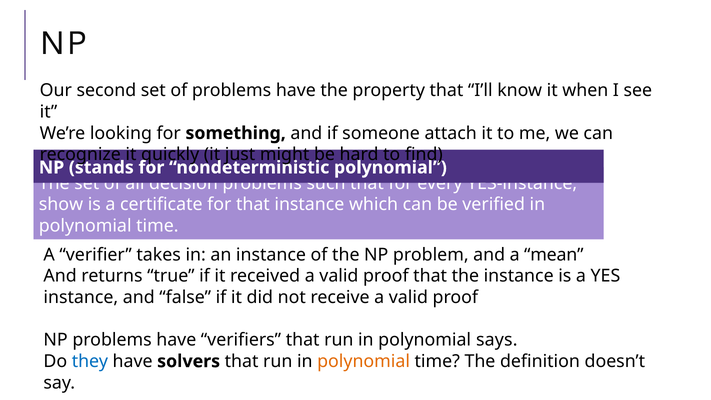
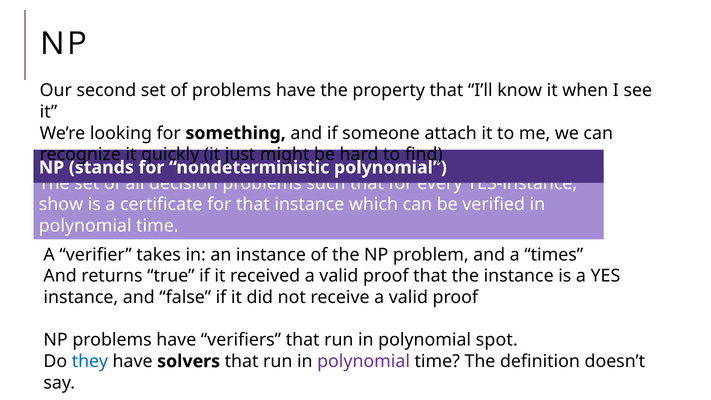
mean: mean -> times (554, 255)
says: says -> spot (497, 340)
polynomial colour: orange -> purple (364, 361)
